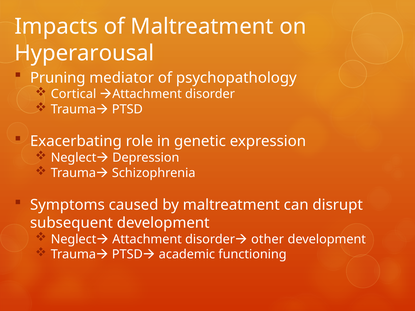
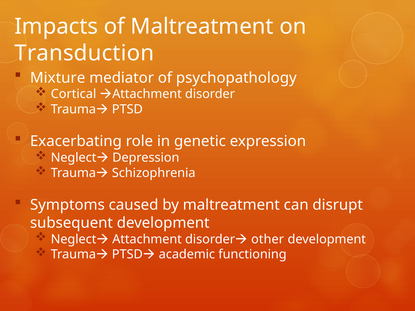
Hyperarousal: Hyperarousal -> Transduction (84, 53)
Pruning: Pruning -> Mixture (58, 78)
